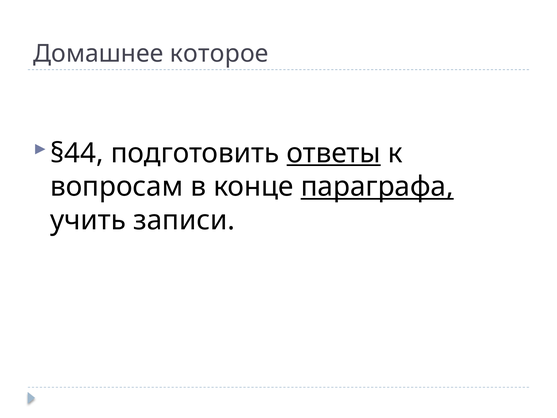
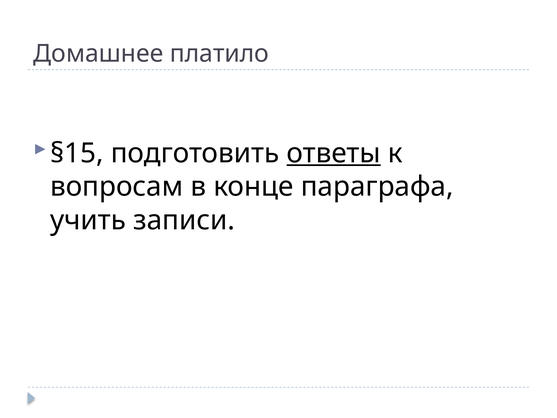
которое: которое -> платило (219, 54)
§44: §44 -> §15 (77, 153)
параграфа underline: present -> none (377, 187)
